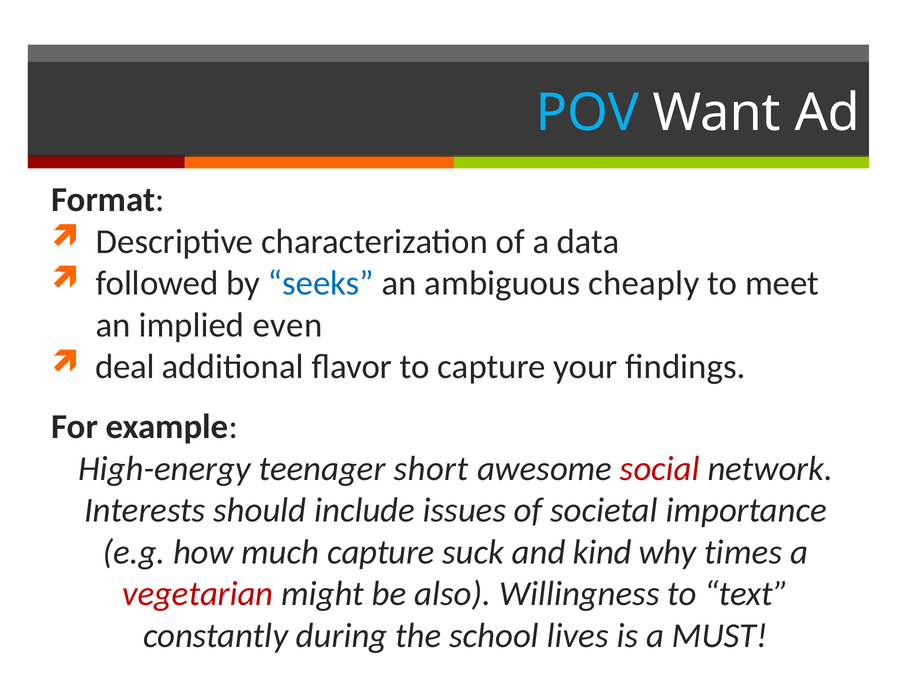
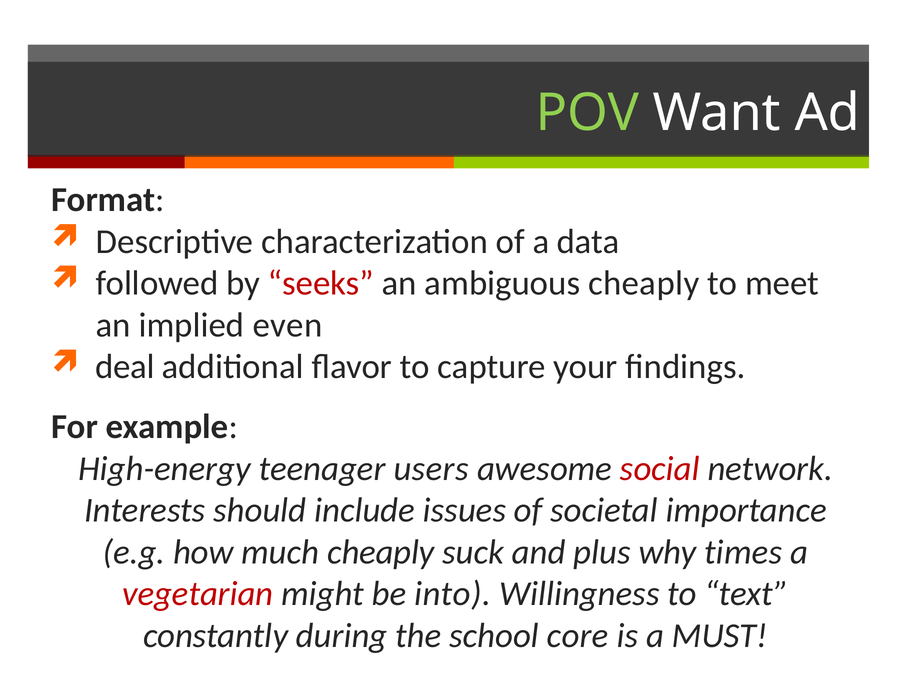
POV colour: light blue -> light green (587, 113)
seeks colour: blue -> red (321, 283)
short: short -> users (431, 468)
much capture: capture -> cheaply (381, 552)
kind: kind -> plus (602, 552)
also: also -> into (453, 594)
lives: lives -> core (578, 635)
